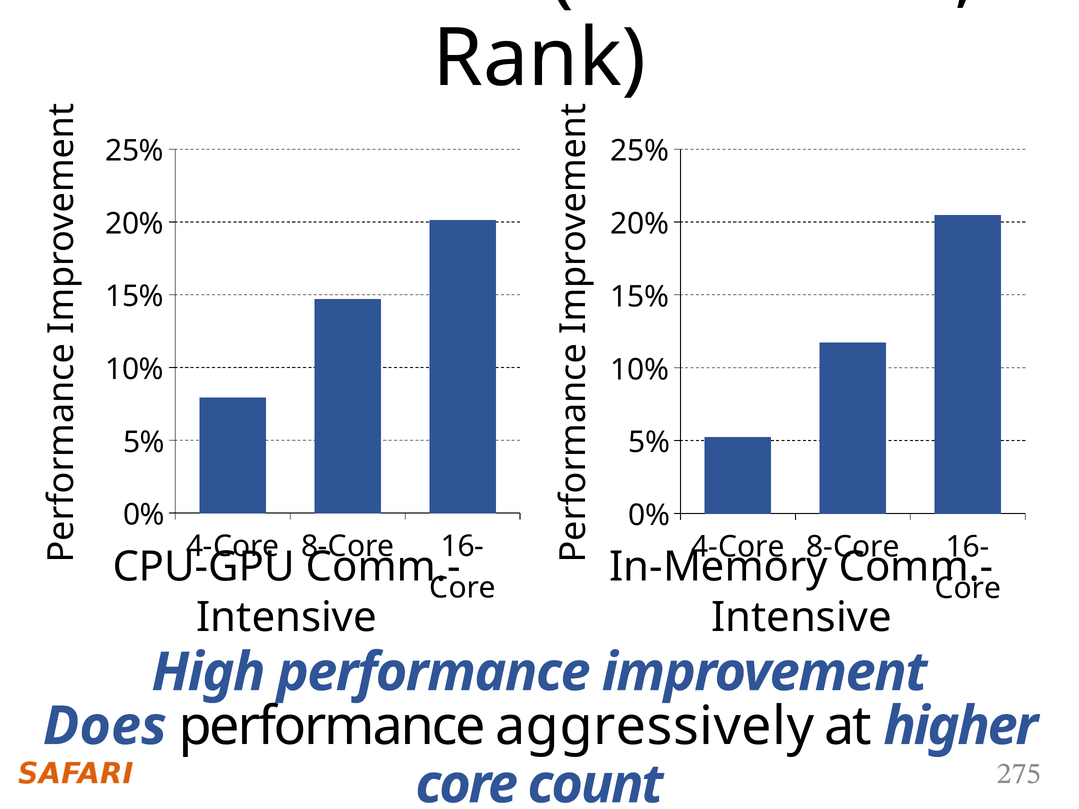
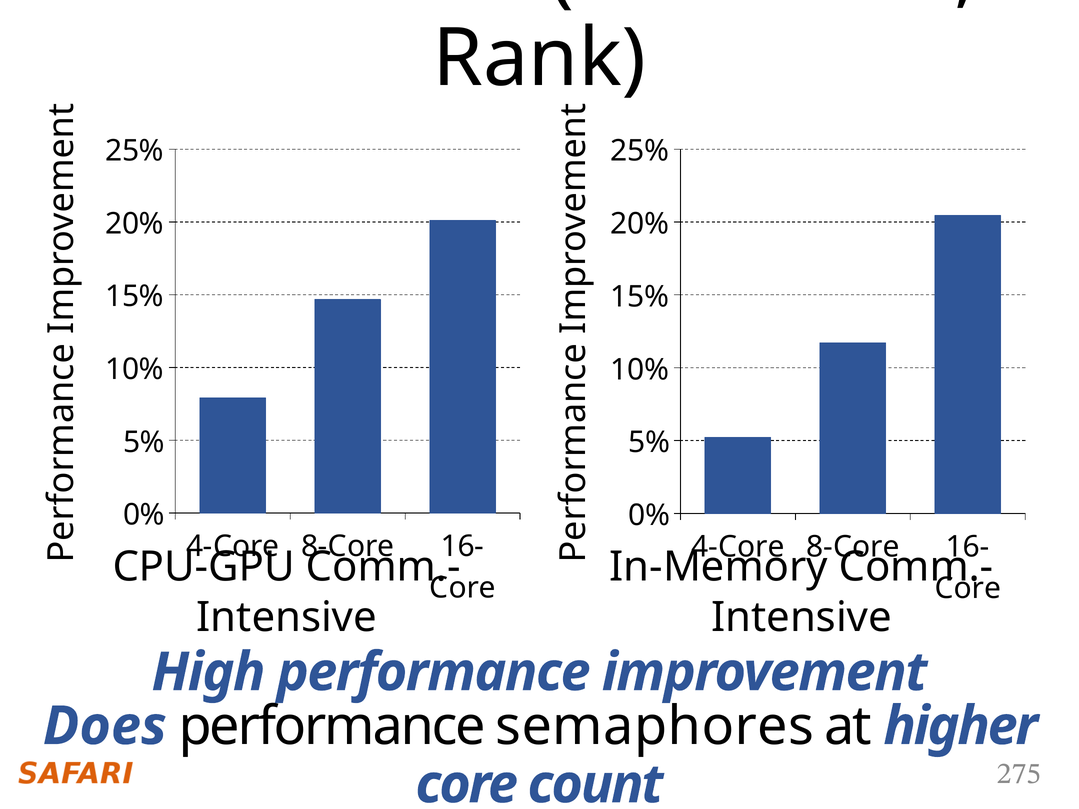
aggressively: aggressively -> semaphores (655, 726)
